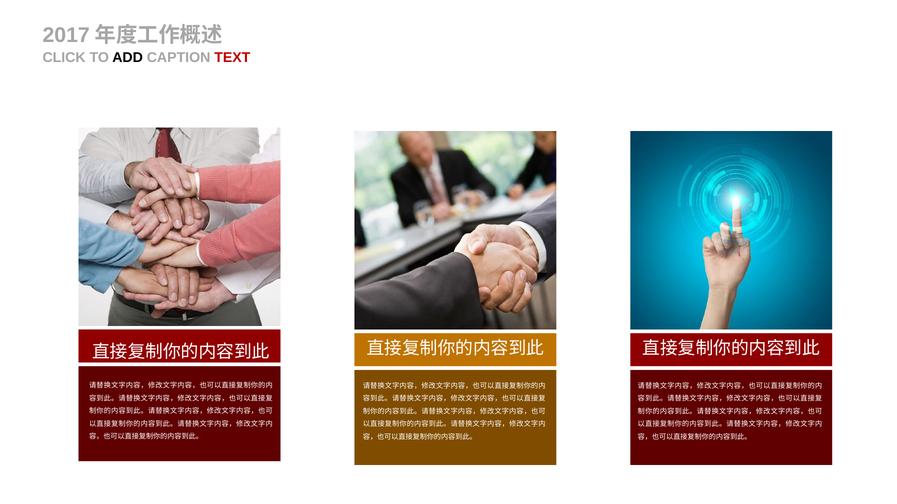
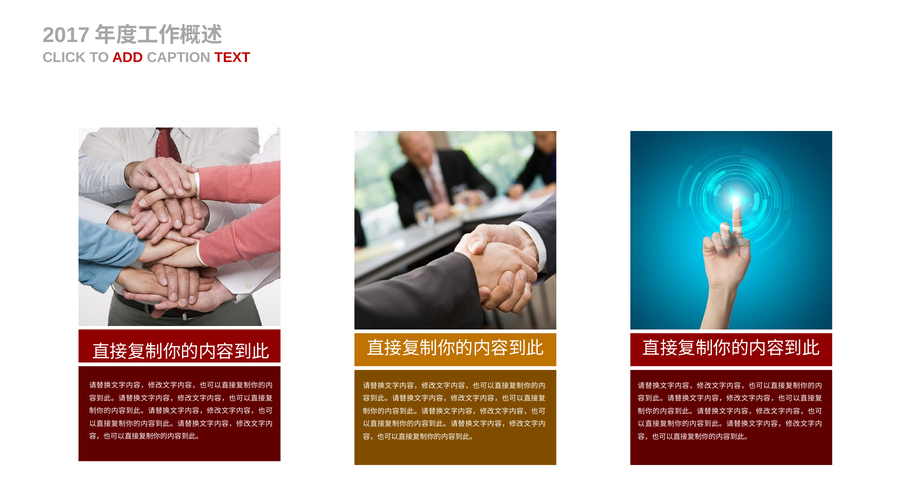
ADD colour: black -> red (128, 58)
